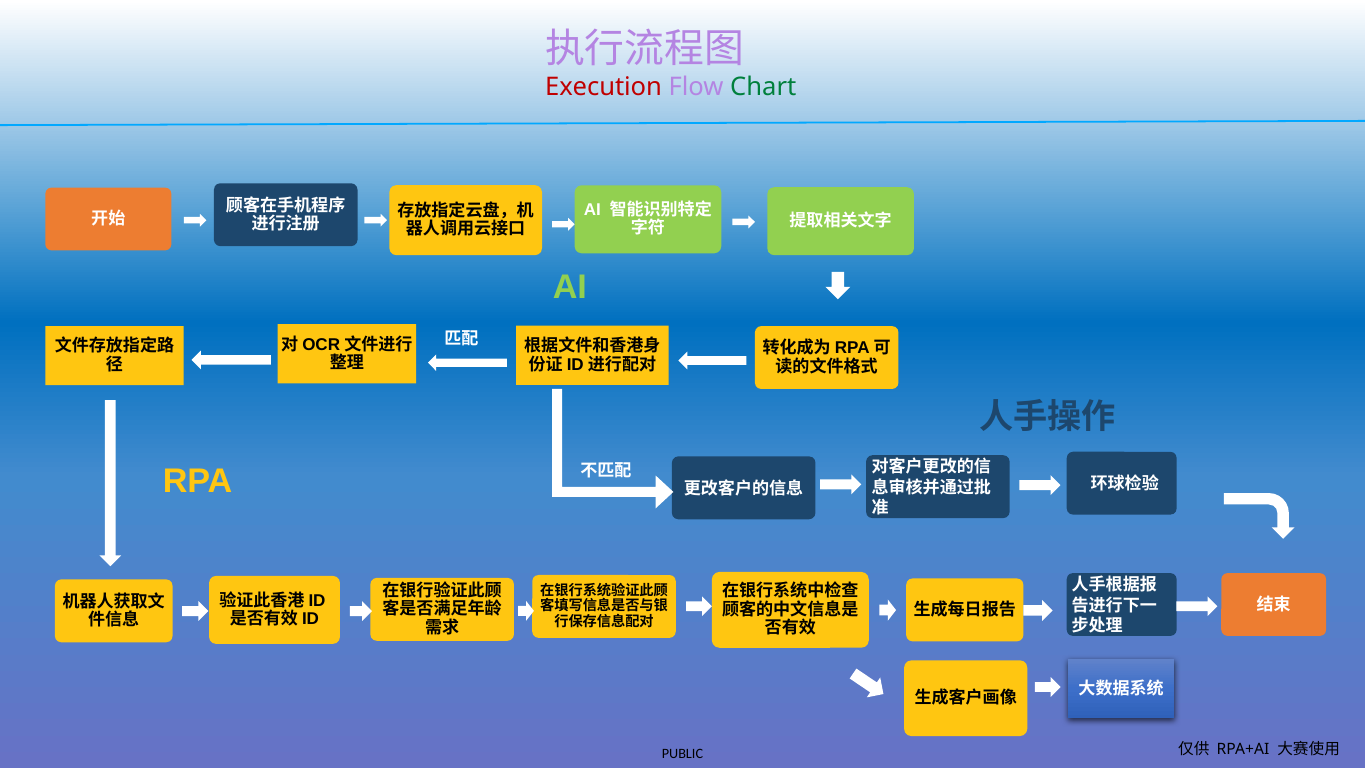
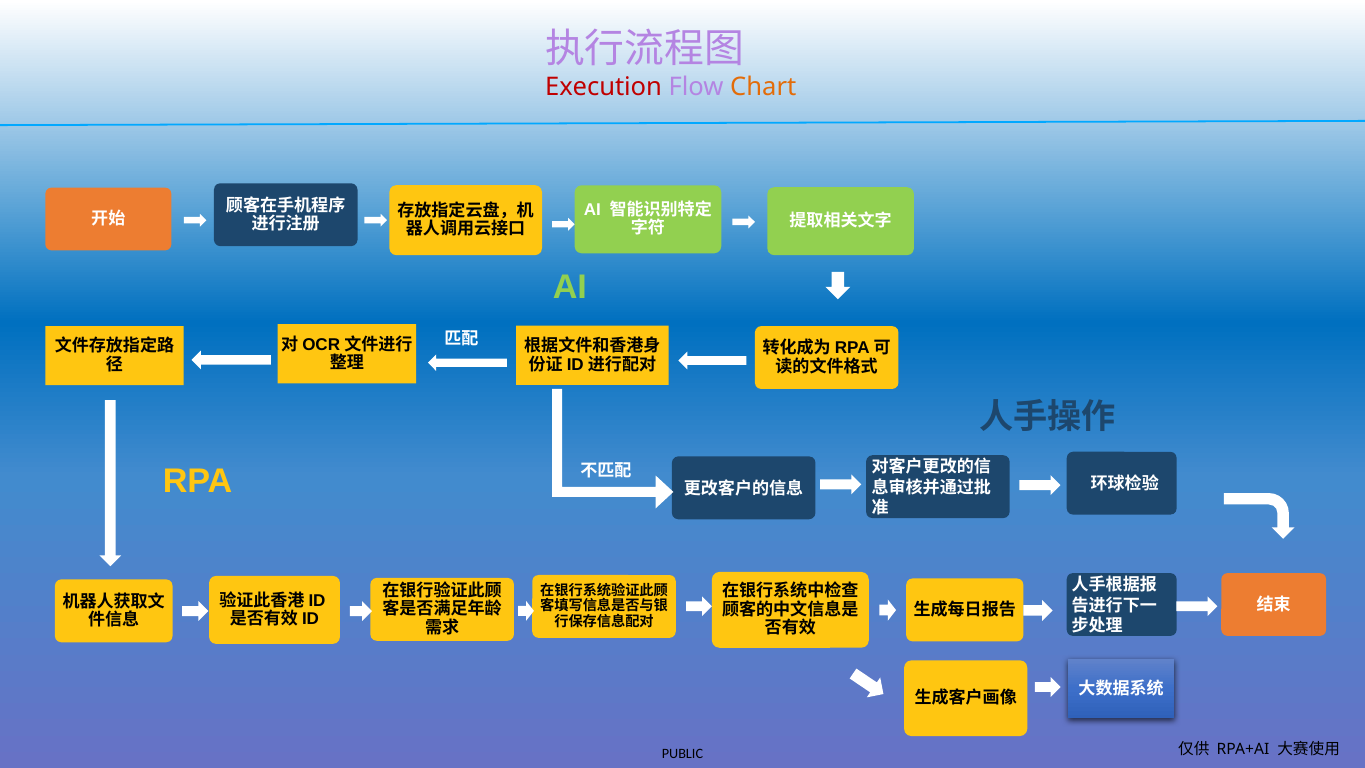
Chart colour: green -> orange (763, 87)
